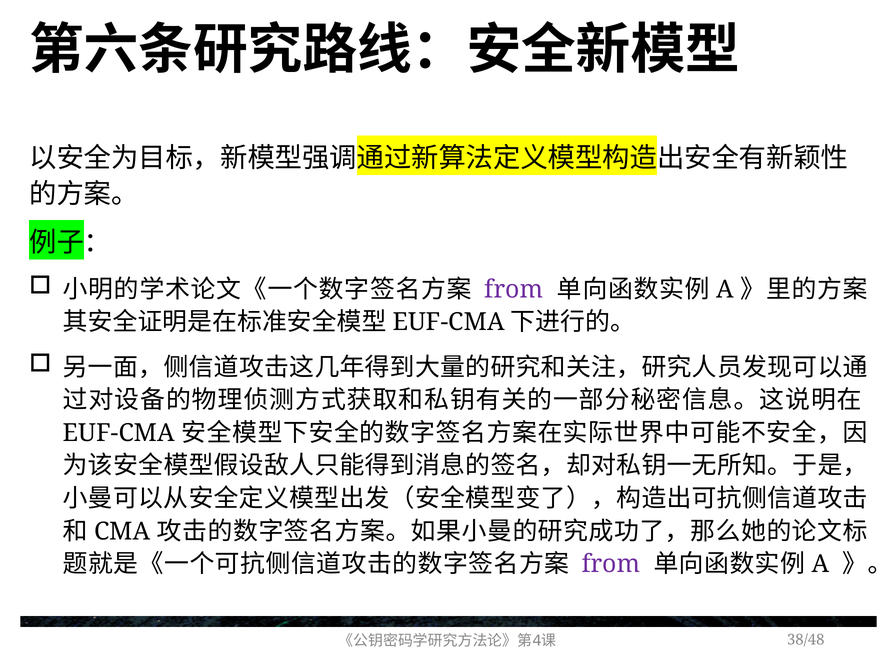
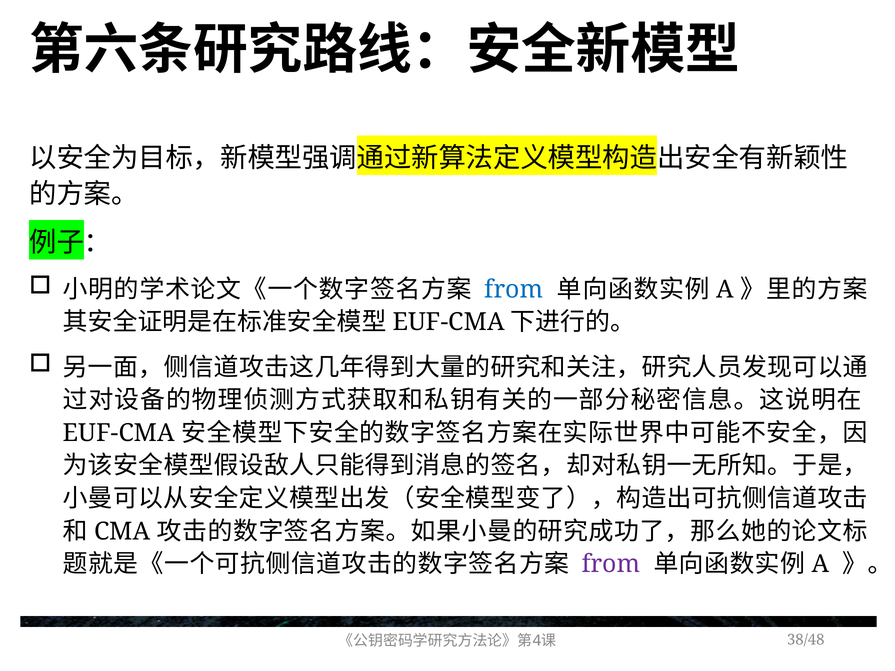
from colour: purple -> blue (514, 289)
